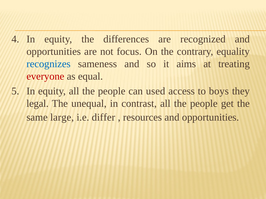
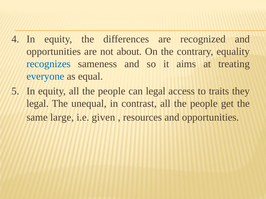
focus: focus -> about (129, 52)
everyone colour: red -> blue (45, 77)
can used: used -> legal (156, 91)
boys: boys -> traits (219, 91)
differ: differ -> given (103, 118)
